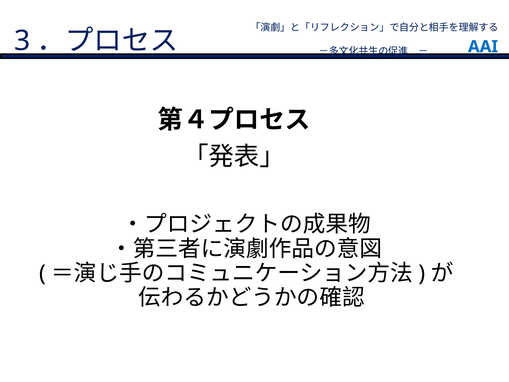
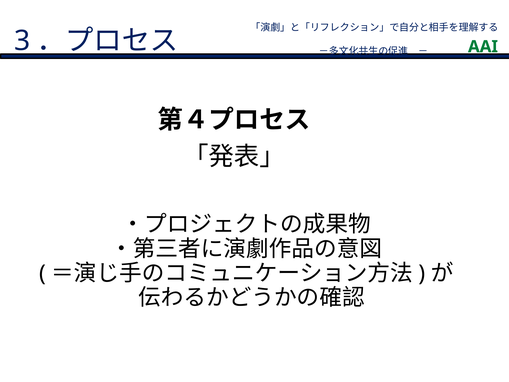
AAI colour: blue -> green (483, 47)
